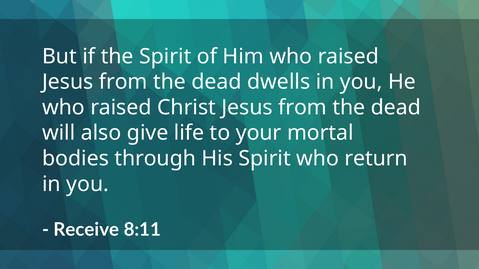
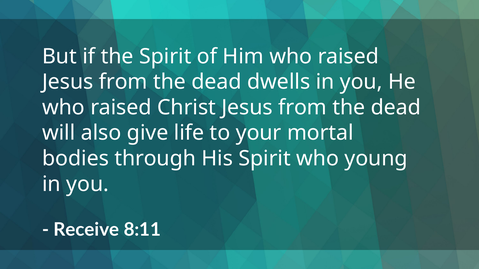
return: return -> young (376, 159)
